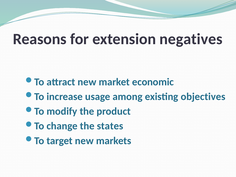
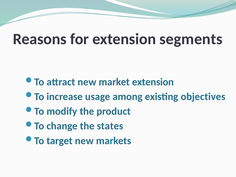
negatives: negatives -> segments (191, 39)
market economic: economic -> extension (153, 82)
